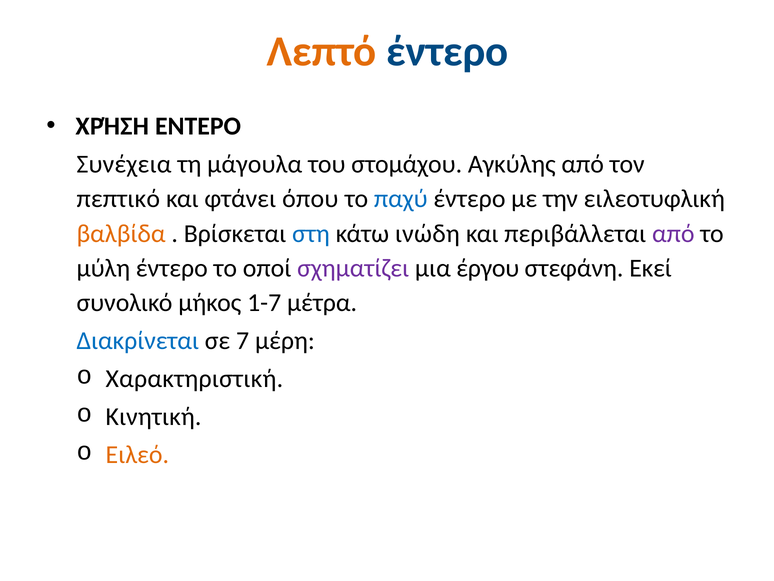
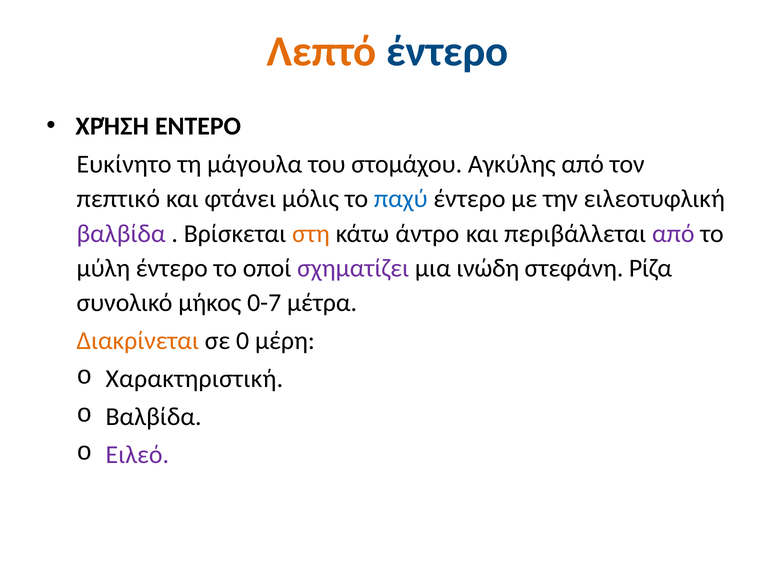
Συνέχεια: Συνέχεια -> Ευκίνητο (124, 164)
όπου: όπου -> μόλις (310, 199)
βαλβίδα colour: orange -> purple (121, 233)
στη colour: blue -> orange (311, 233)
ινώδη: ινώδη -> άντρο (427, 233)
έργου: έργου -> ινώδη (488, 268)
Εκεί: Εκεί -> Ρίζα (651, 268)
1-7: 1-7 -> 0-7 (264, 303)
Διακρίνεται colour: blue -> orange (138, 340)
7: 7 -> 0 (243, 340)
Κινητική: Κινητική -> Βαλβίδα (154, 416)
Ειλεό colour: orange -> purple (137, 454)
